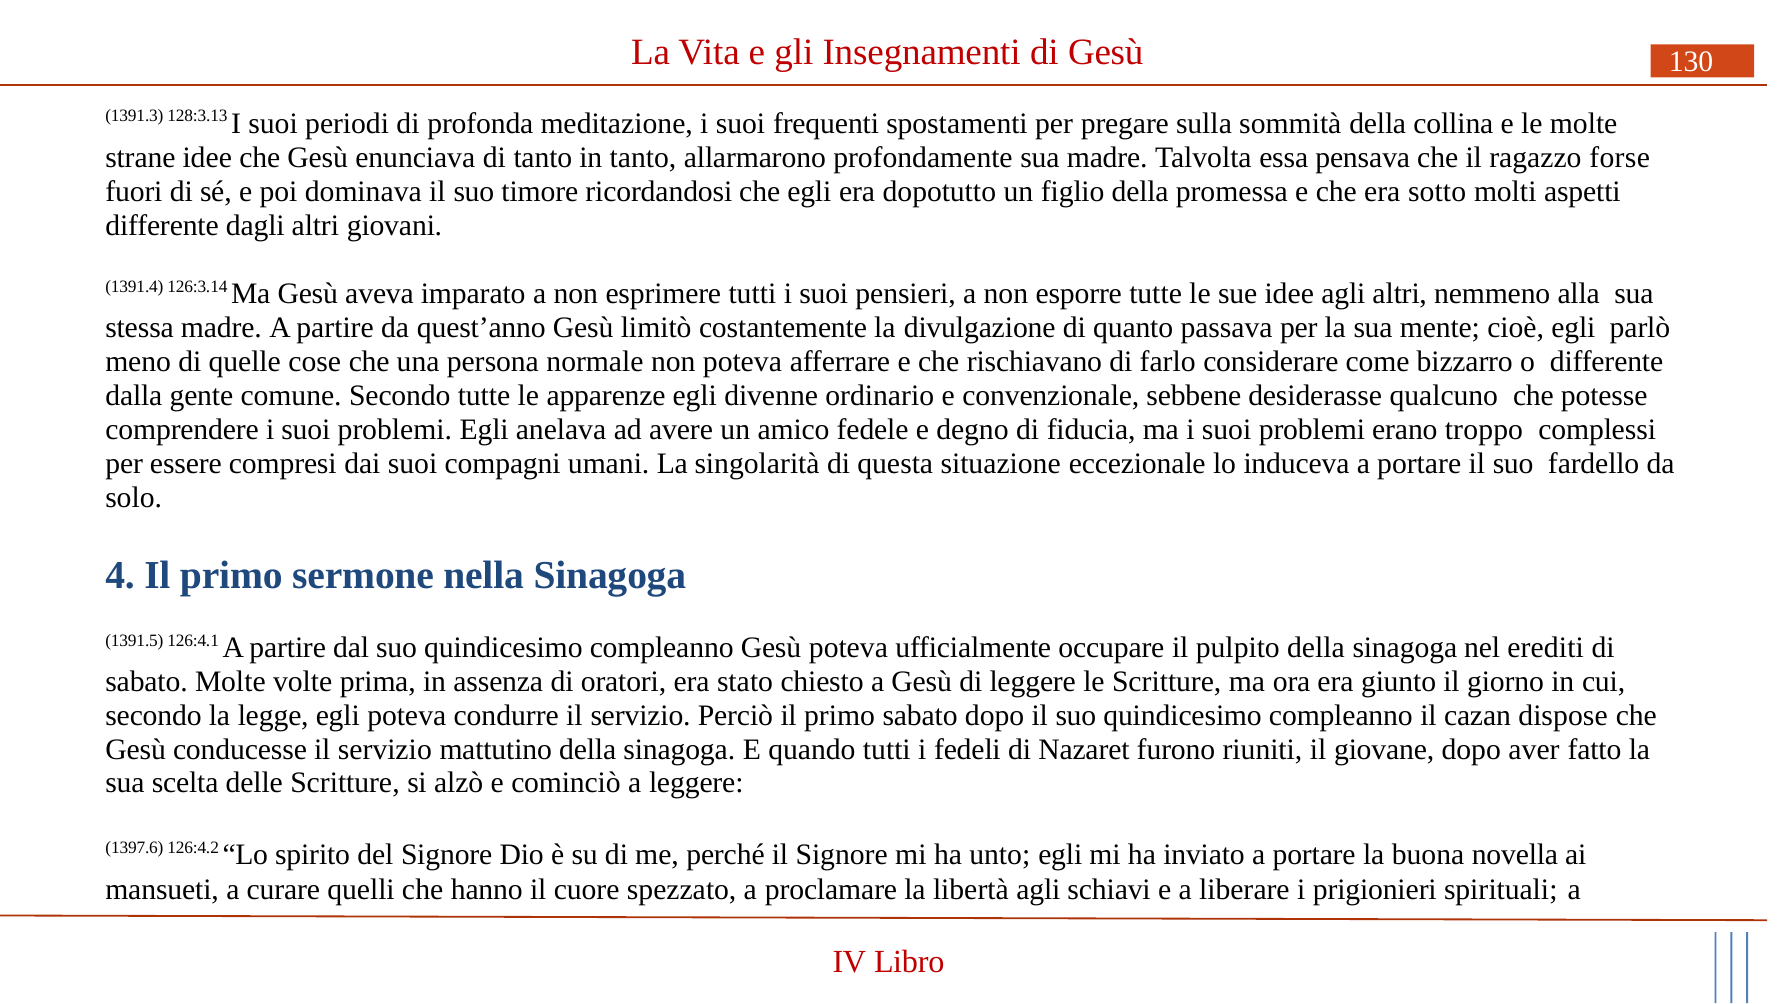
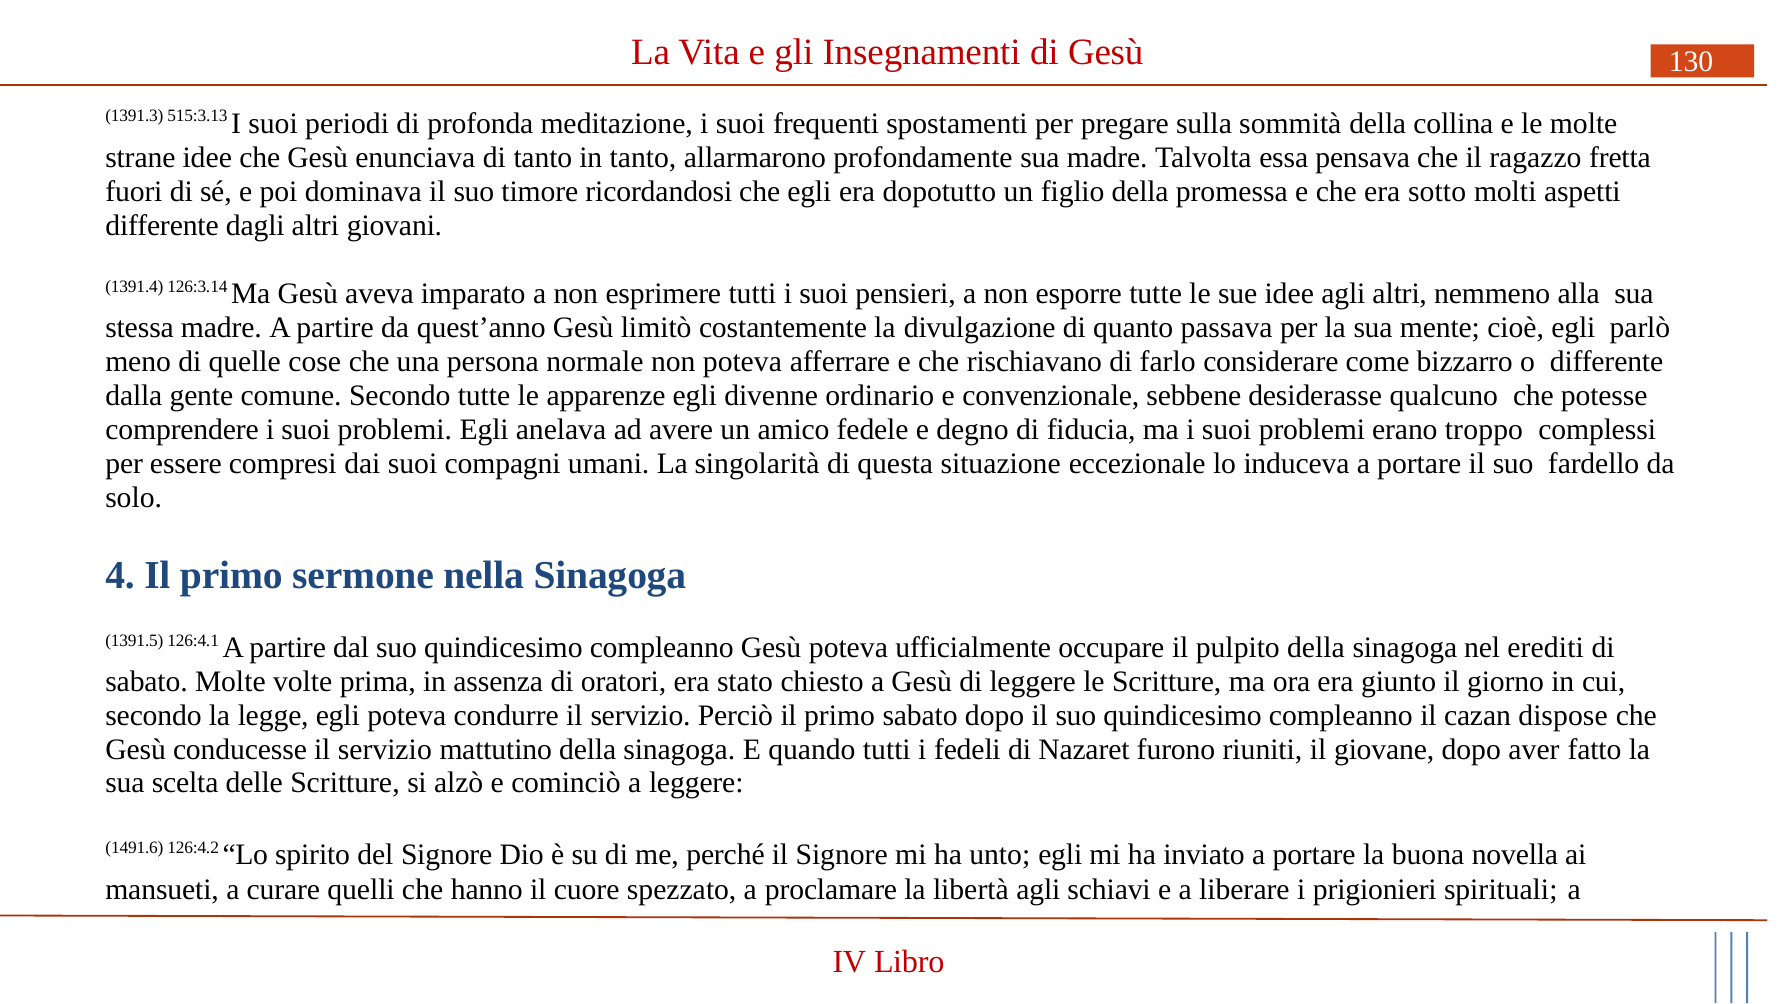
128:3.13: 128:3.13 -> 515:3.13 (197, 116)
forse: forse -> fretta (1620, 157)
1397.6: 1397.6 -> 1491.6 (134, 848)
